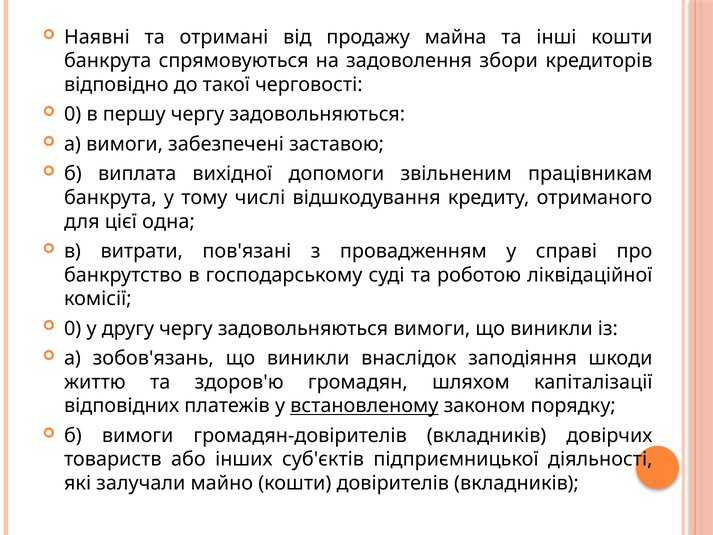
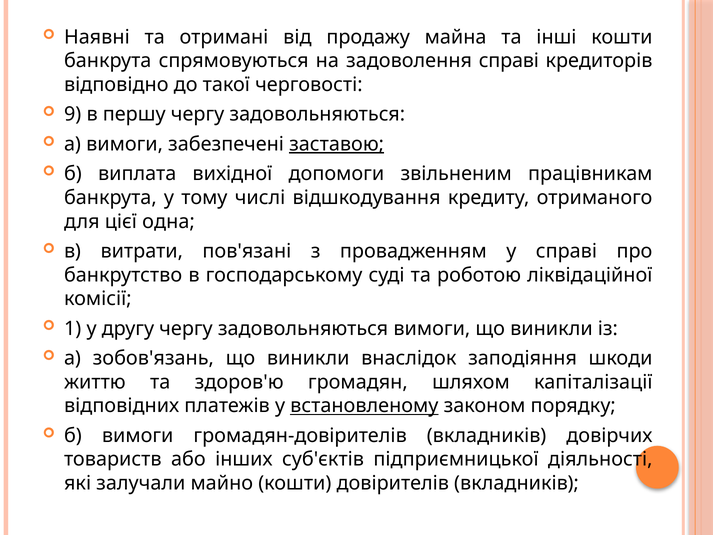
задоволення збори: збори -> справі (509, 61)
0: 0 -> 9 (73, 114)
заставою underline: none -> present (337, 144)
0: 0 -> 1 (73, 328)
